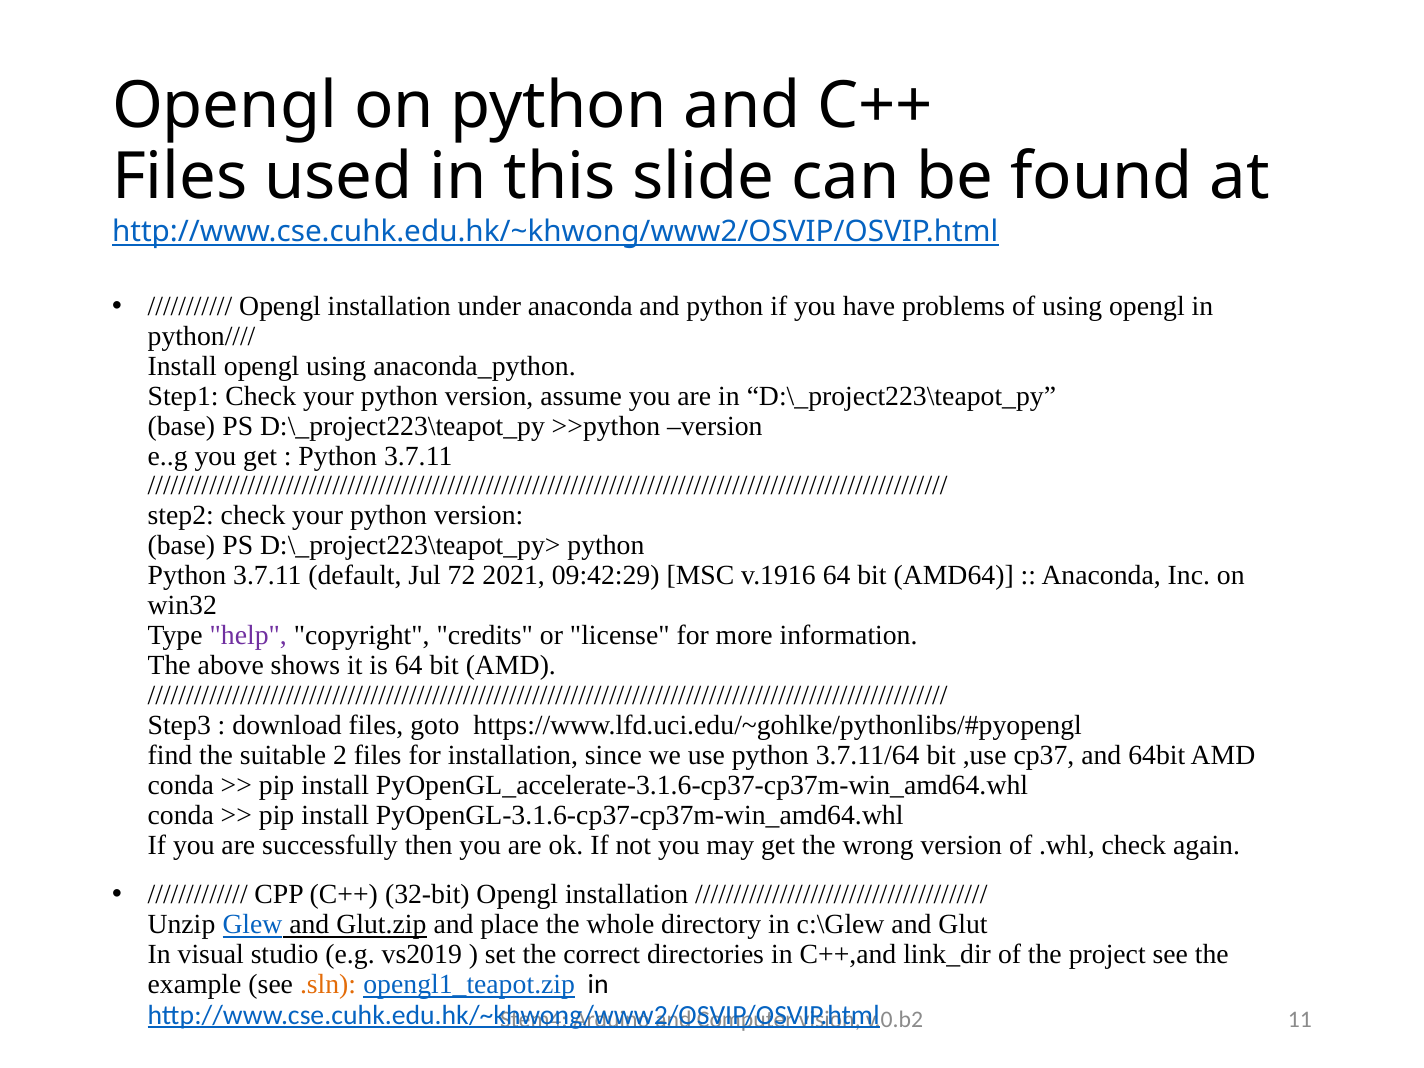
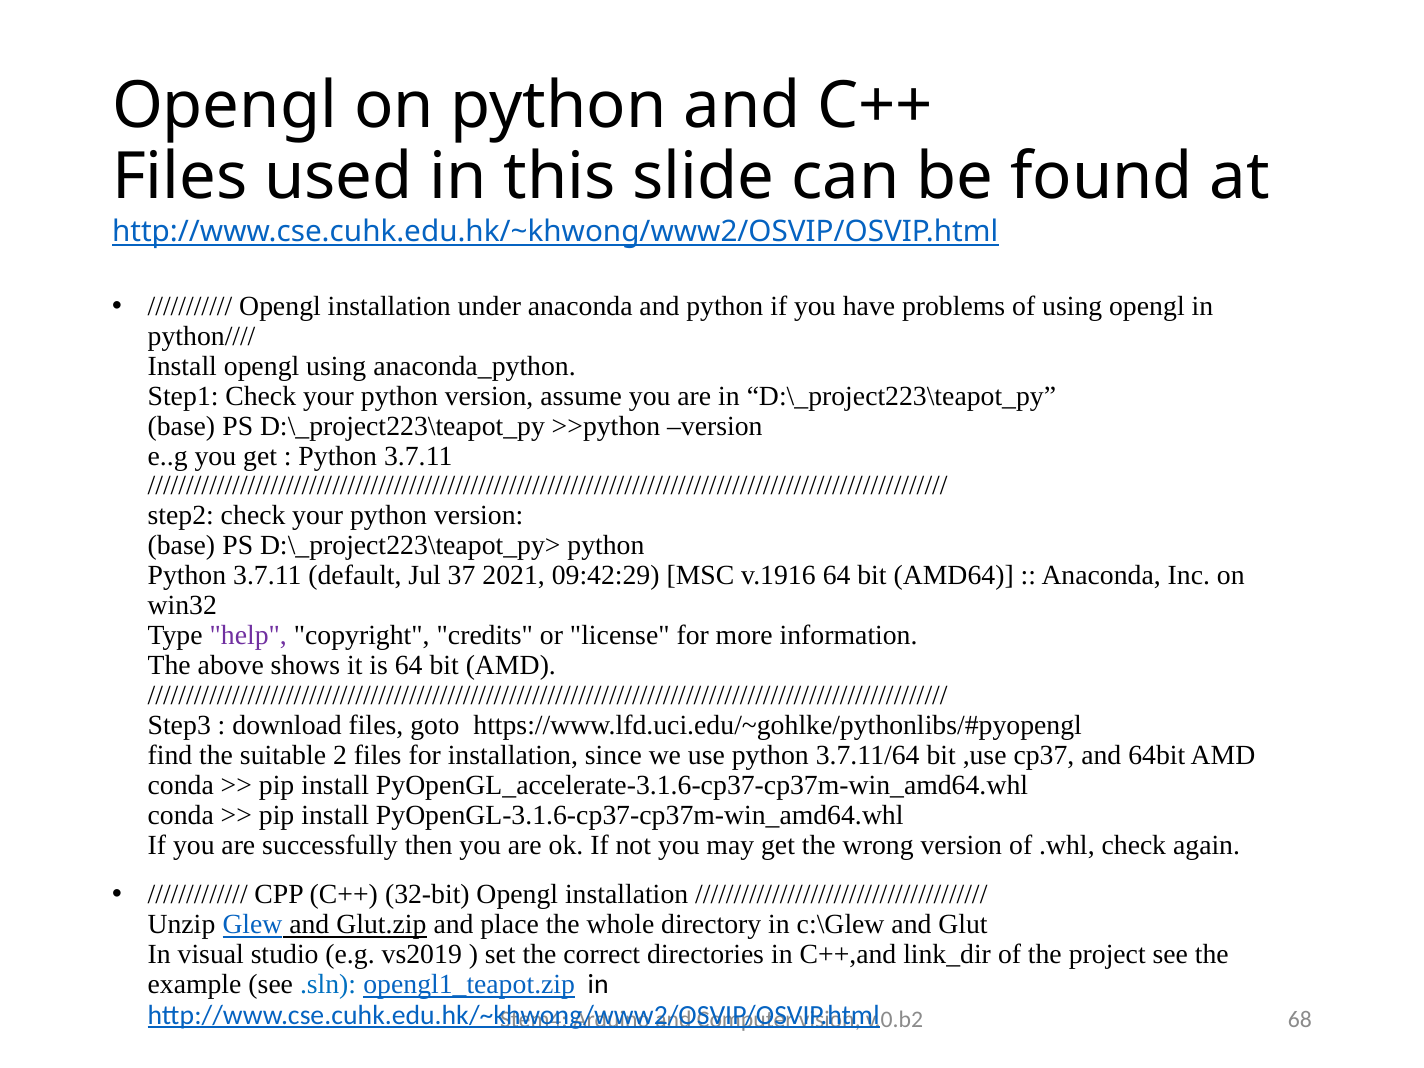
72: 72 -> 37 (462, 576)
.sln colour: orange -> blue (328, 985)
11: 11 -> 68 (1300, 1020)
